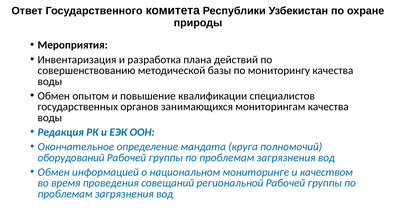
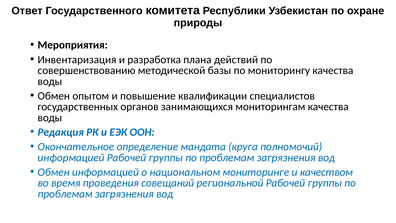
оборудований: оборудований -> информацией (71, 157)
